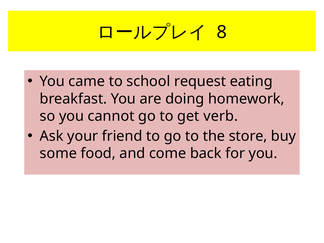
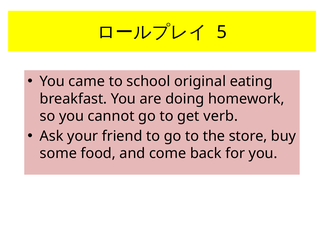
8: 8 -> 5 (222, 32)
request: request -> original (200, 81)
